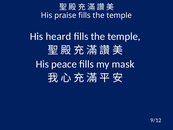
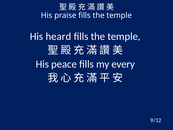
mask: mask -> every (123, 64)
